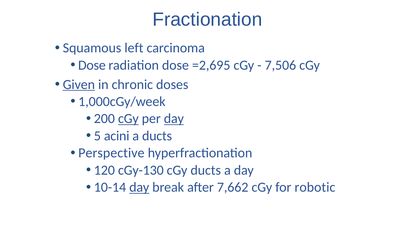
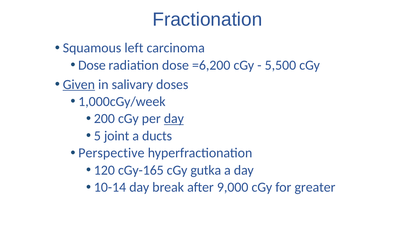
=2,695: =2,695 -> =6,200 (211, 65)
7,506: 7,506 -> 5,500 (280, 65)
chronic: chronic -> salivary (132, 84)
cGy underline: present -> none (128, 118)
acini: acini -> joint (117, 136)
cGy-130: cGy-130 -> cGy-165 (141, 170)
cGy ducts: ducts -> gutka (206, 170)
day underline: present -> none (139, 187)
7,662: 7,662 -> 9,000 (233, 187)
robotic: robotic -> greater (315, 187)
